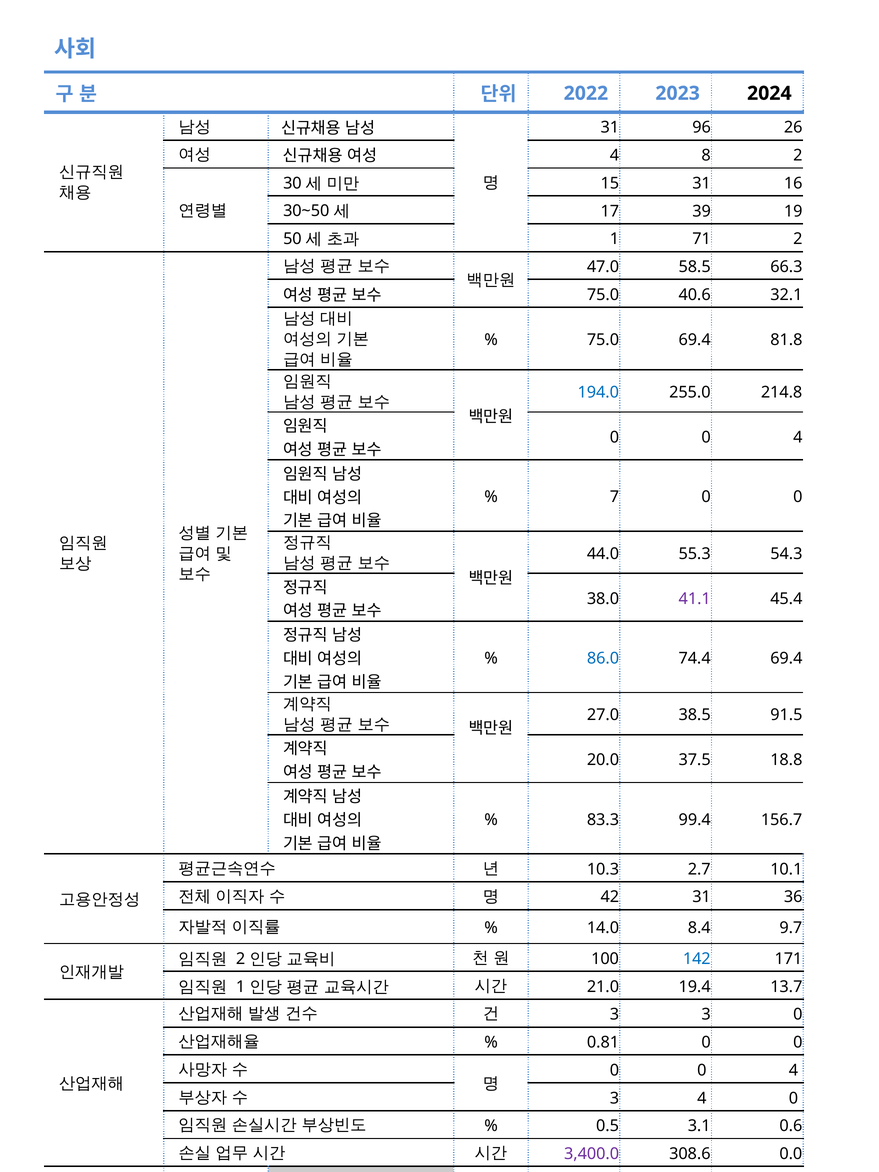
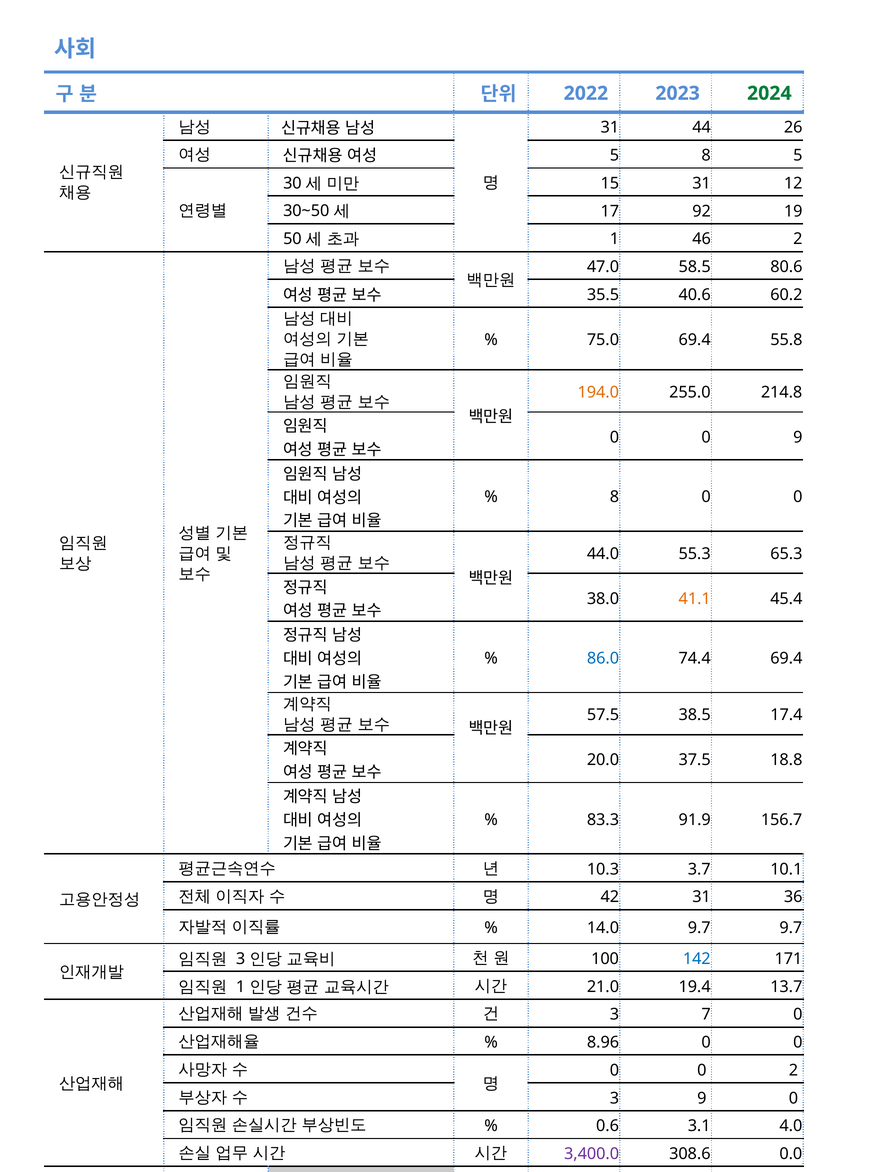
2024 colour: black -> green (769, 93)
96: 96 -> 44 (702, 128)
4: 4 -> 5 (614, 155)
8 2: 2 -> 5 (798, 155)
16: 16 -> 12 (793, 183)
39: 39 -> 92 (702, 211)
71: 71 -> 46 (702, 239)
66.3: 66.3 -> 80.6 (786, 267)
75.0: 75.0 -> 35.5 (603, 295)
32.1: 32.1 -> 60.2 (786, 295)
81.8: 81.8 -> 55.8 (786, 340)
194.0 colour: blue -> orange (598, 392)
4: 4 -> 9 (798, 437)
7: 7 -> 8 (614, 497)
54.3: 54.3 -> 65.3 (786, 554)
41.1 colour: purple -> orange (695, 599)
27.0: 27.0 -> 57.5 (603, 715)
91.5: 91.5 -> 17.4 (786, 715)
99.4: 99.4 -> 91.9 (695, 820)
2.7: 2.7 -> 3.7 (699, 869)
14.0 8.4: 8.4 -> 9.7 (699, 928)
2: 2 -> 3 (241, 959)
3 3: 3 -> 7 (706, 1015)
0.81: 0.81 -> 8.96 (603, 1042)
4: 4 -> 2 (793, 1070)
3 4: 4 -> 9 (702, 1098)
0.5: 0.5 -> 0.6 (608, 1126)
0.6: 0.6 -> 4.0 (791, 1126)
